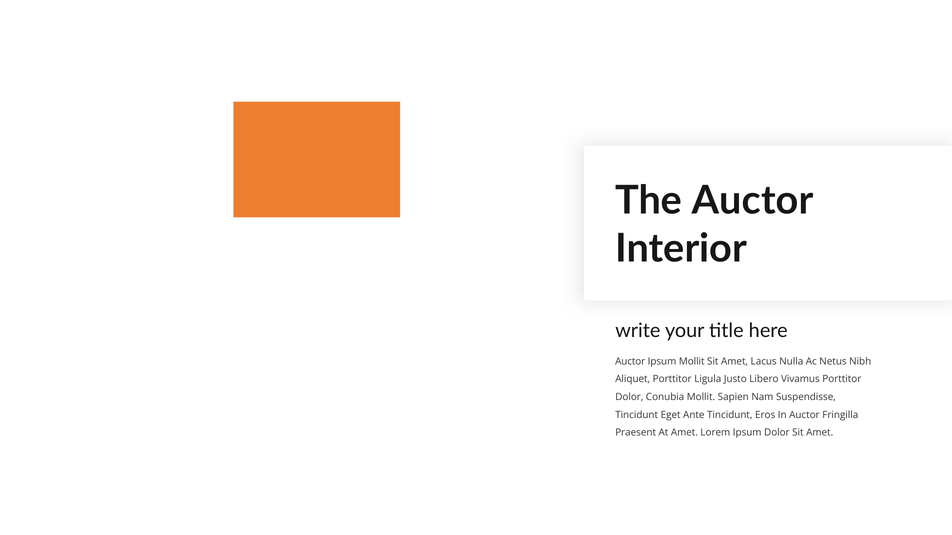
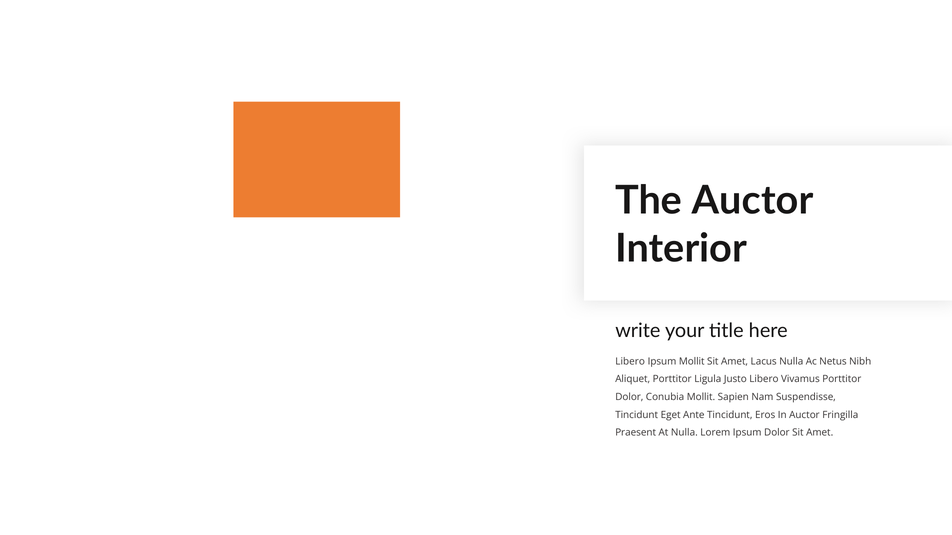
Auctor: Auctor -> Libero (630, 362)
At Amet: Amet -> Nulla (684, 433)
